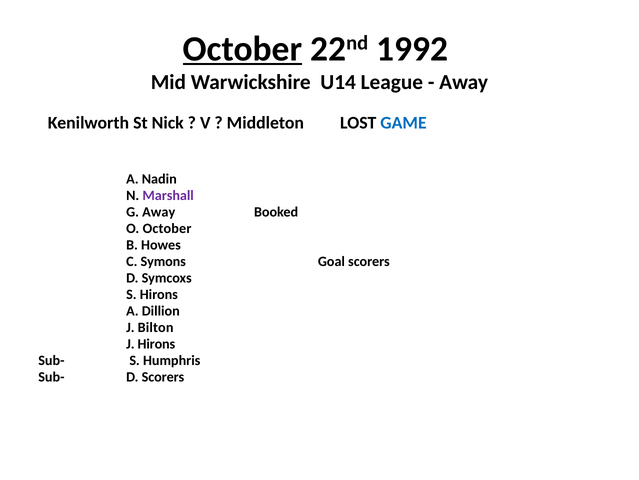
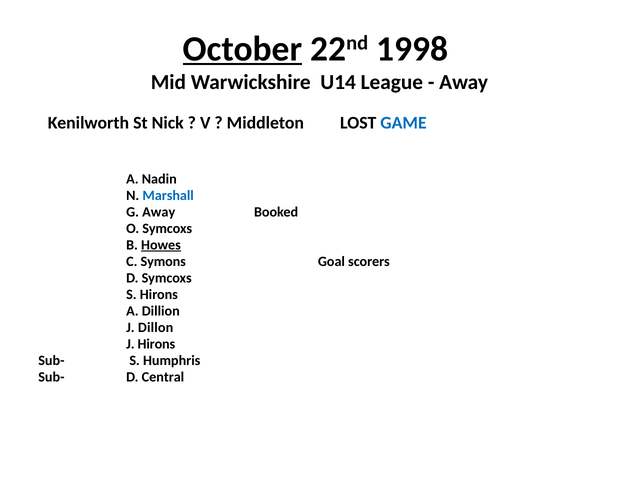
1992: 1992 -> 1998 (412, 49)
Marshall colour: purple -> blue (168, 195)
O October: October -> Symcoxs (167, 228)
Howes underline: none -> present (161, 245)
Bilton: Bilton -> Dillon (156, 327)
D Scorers: Scorers -> Central (163, 377)
